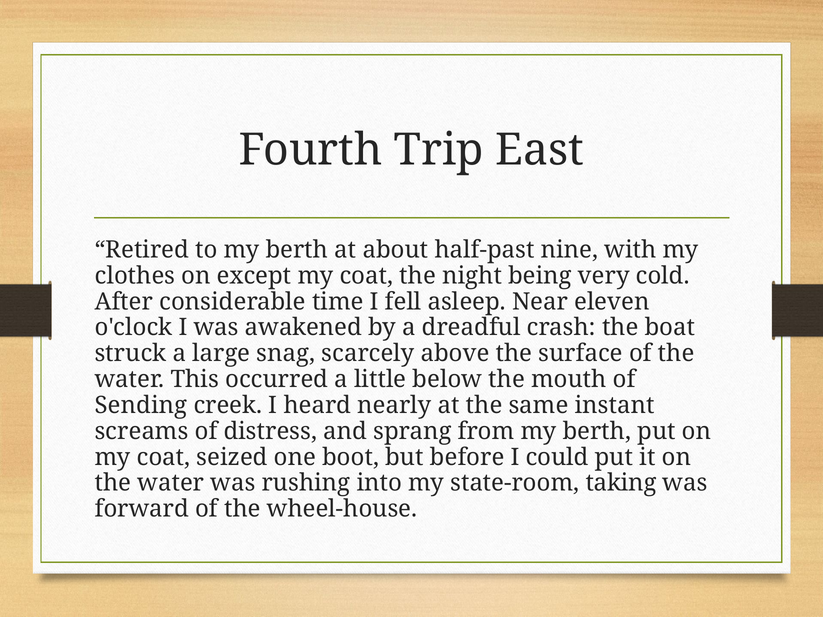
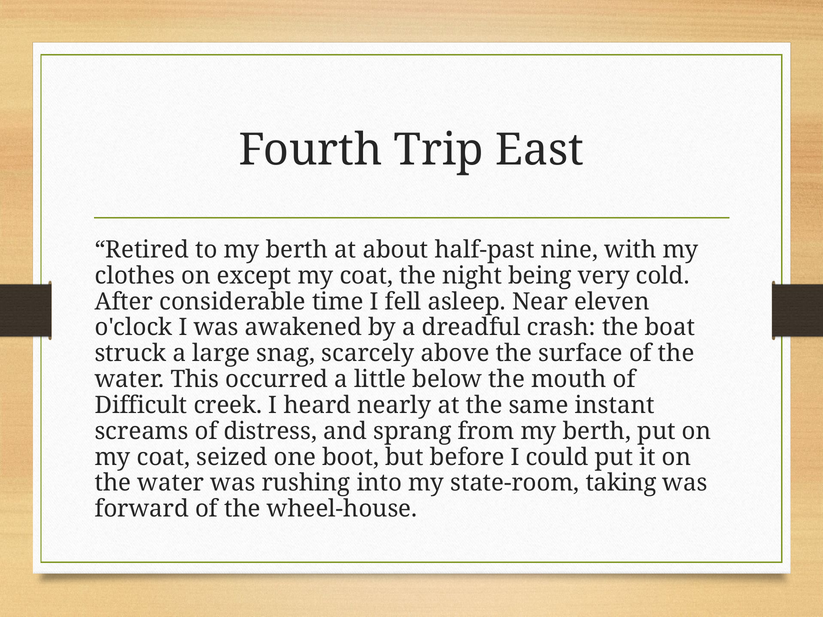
Sending: Sending -> Difficult (141, 405)
